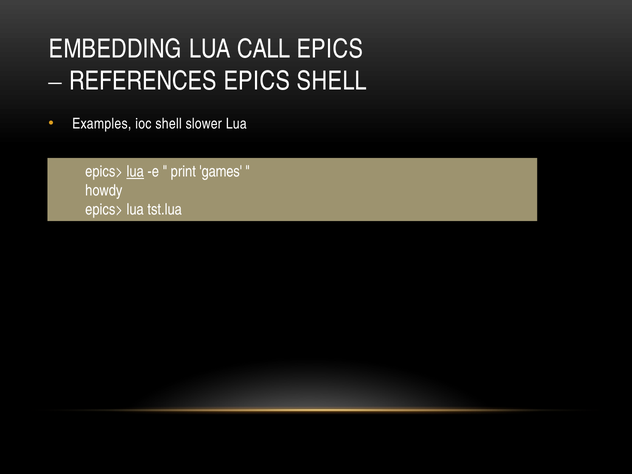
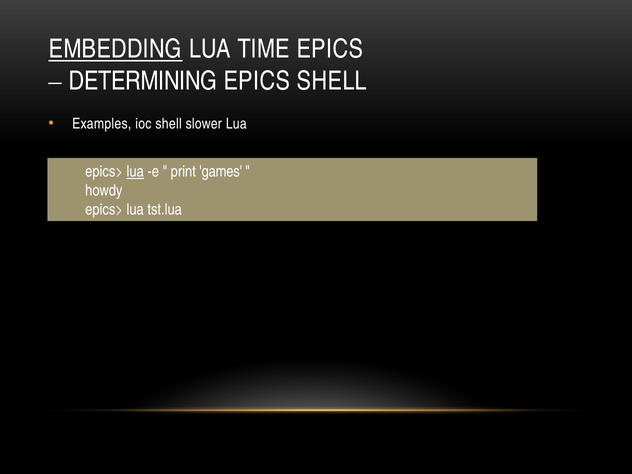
EMBEDDING underline: none -> present (115, 49)
CALL: CALL -> TIME (264, 49)
REFERENCES: REFERENCES -> DETERMINING (143, 81)
